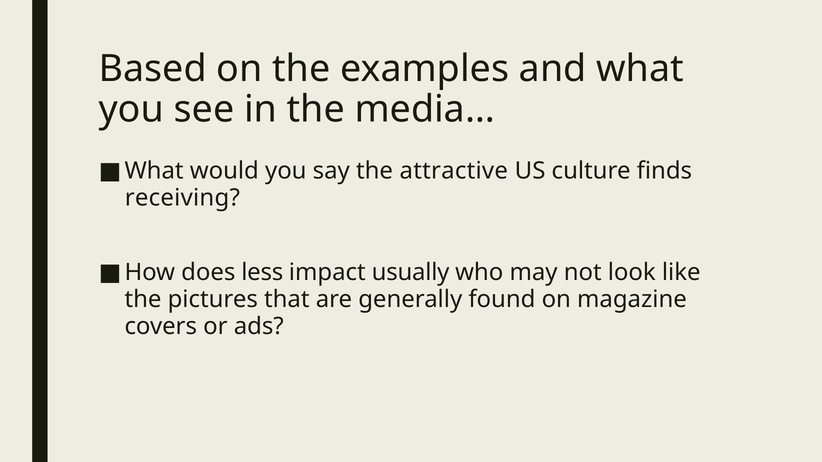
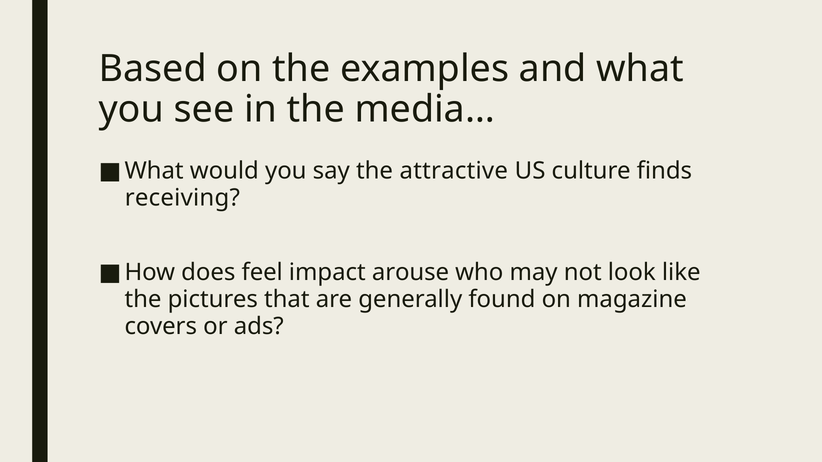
less: less -> feel (262, 272)
usually: usually -> arouse (411, 272)
